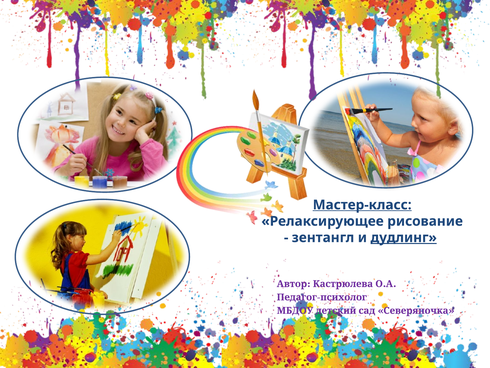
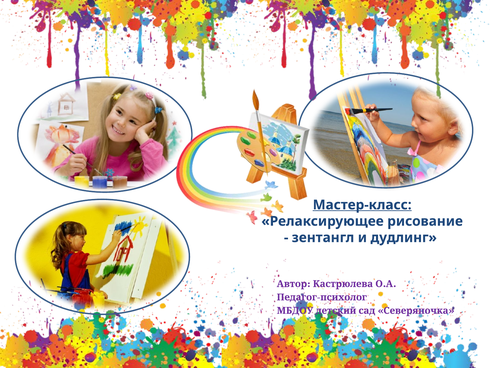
дудлинг underline: present -> none (404, 237)
